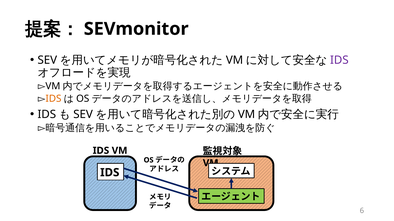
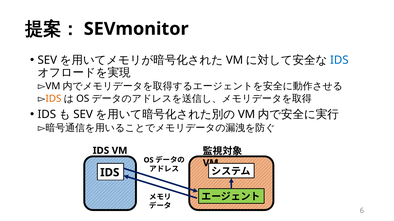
IDS colour: purple -> blue (339, 60)
